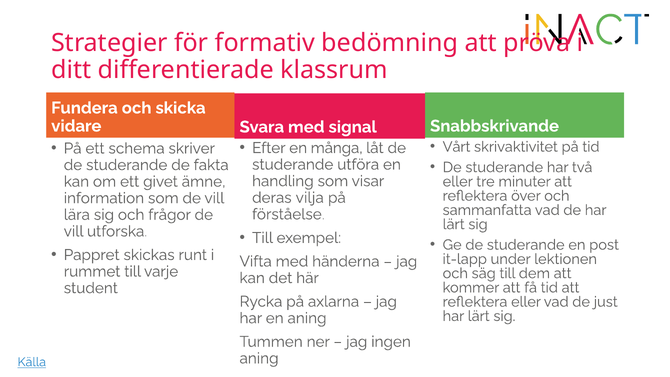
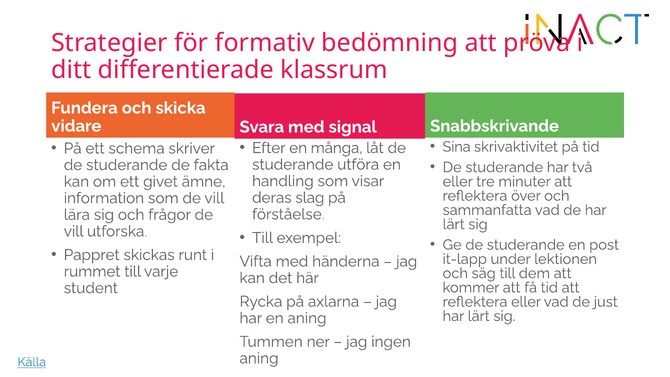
Vårt: Vårt -> Sina (457, 147)
vilja: vilja -> slag (310, 198)
